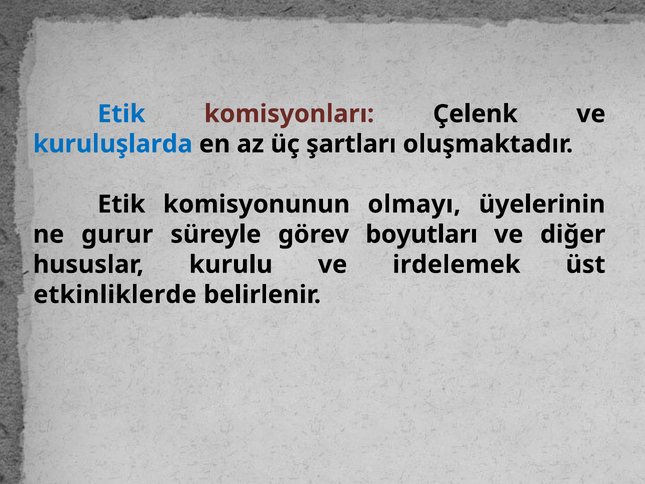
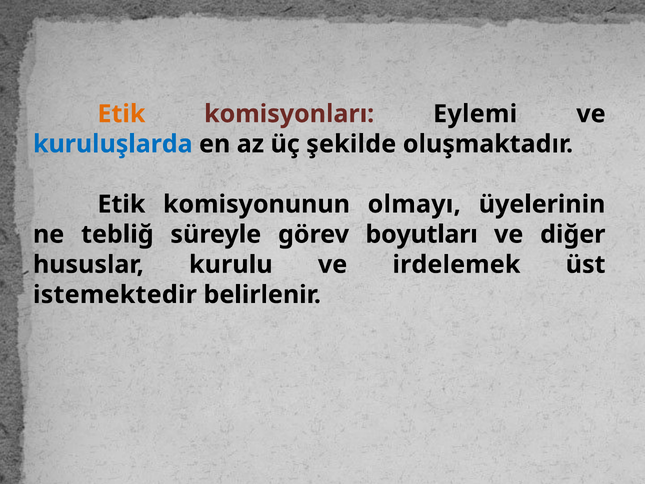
Etik colour: blue -> orange (121, 114)
Çelenk: Çelenk -> Eylemi (475, 114)
şartları: şartları -> şekilde (351, 144)
gurur: gurur -> tebliğ (117, 234)
etkinliklerde: etkinliklerde -> istemektedir (115, 295)
